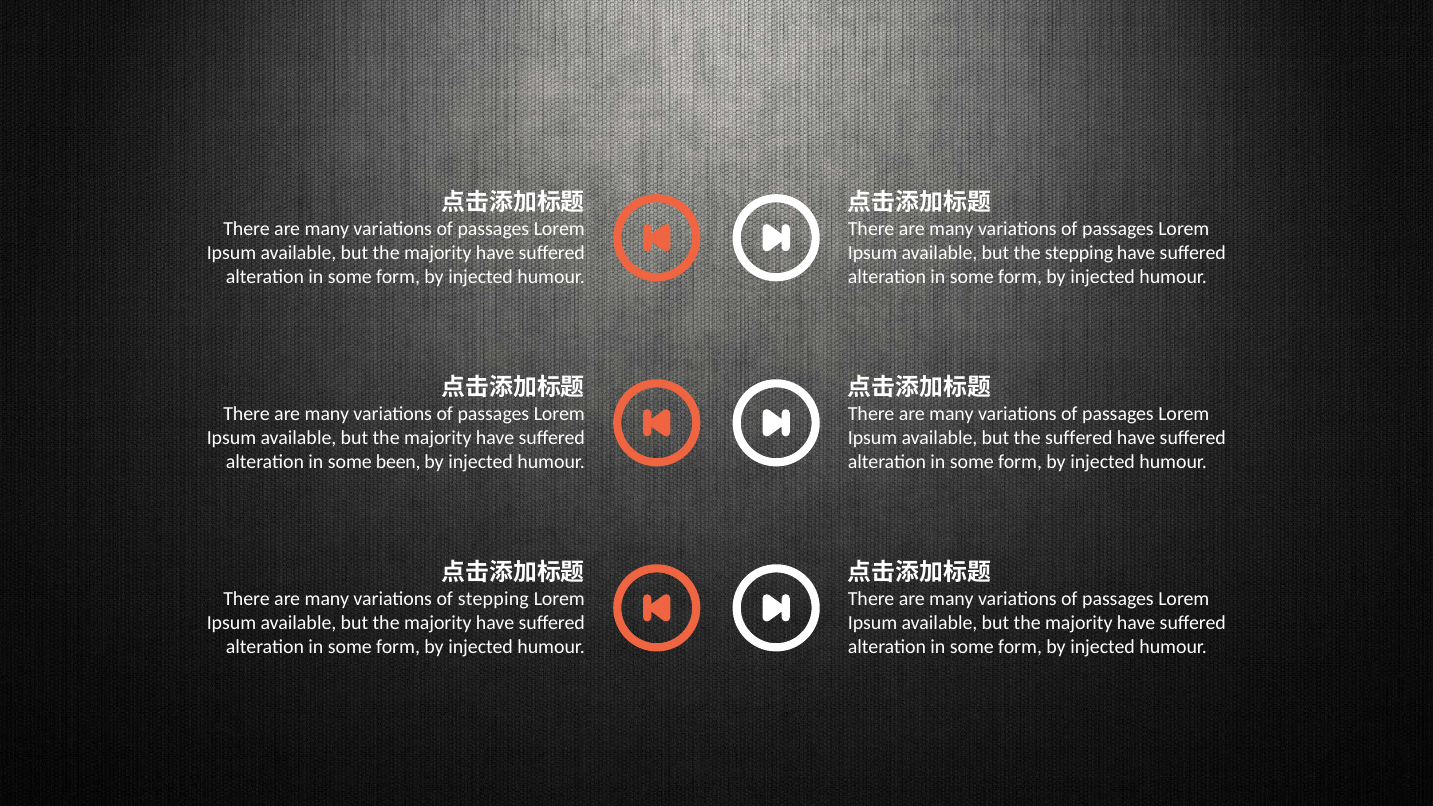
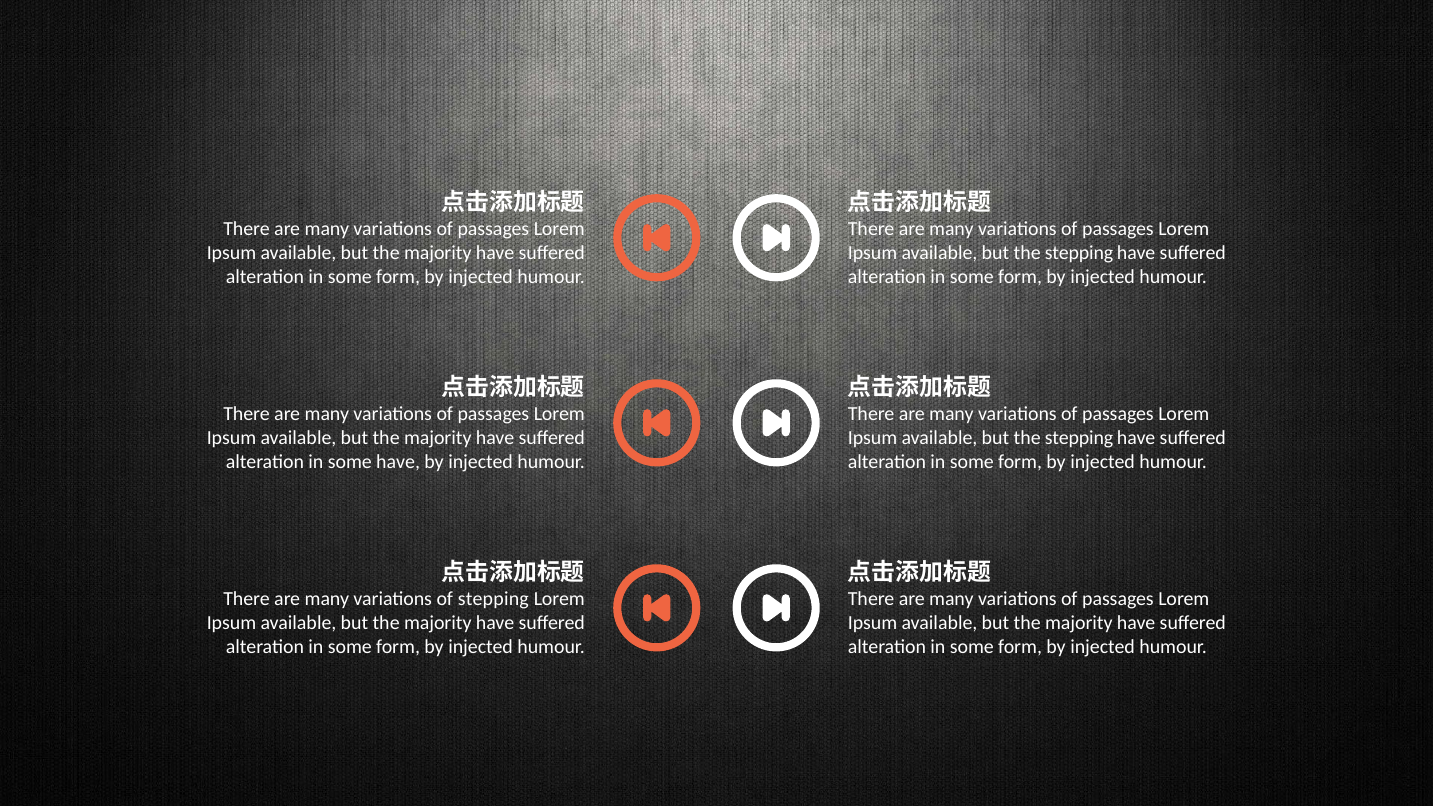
suffered: suffered -> stepping (1079, 438)
some been: been -> have (398, 462)
